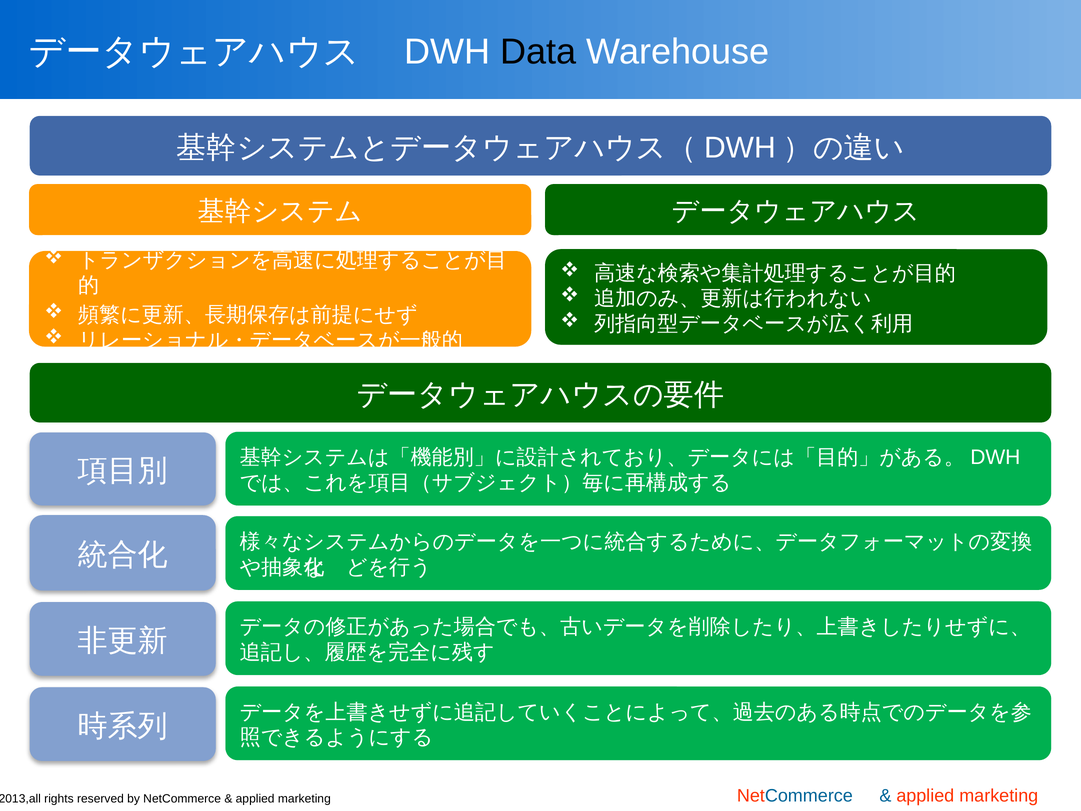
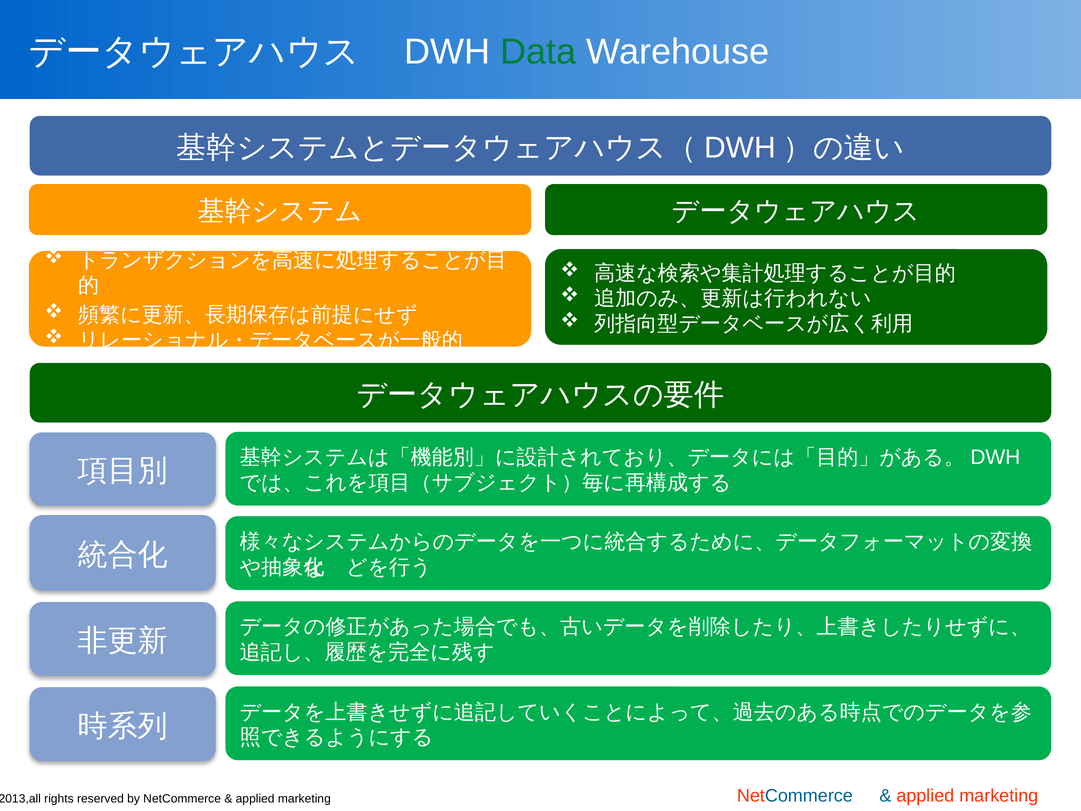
Data colour: black -> green (538, 52)
